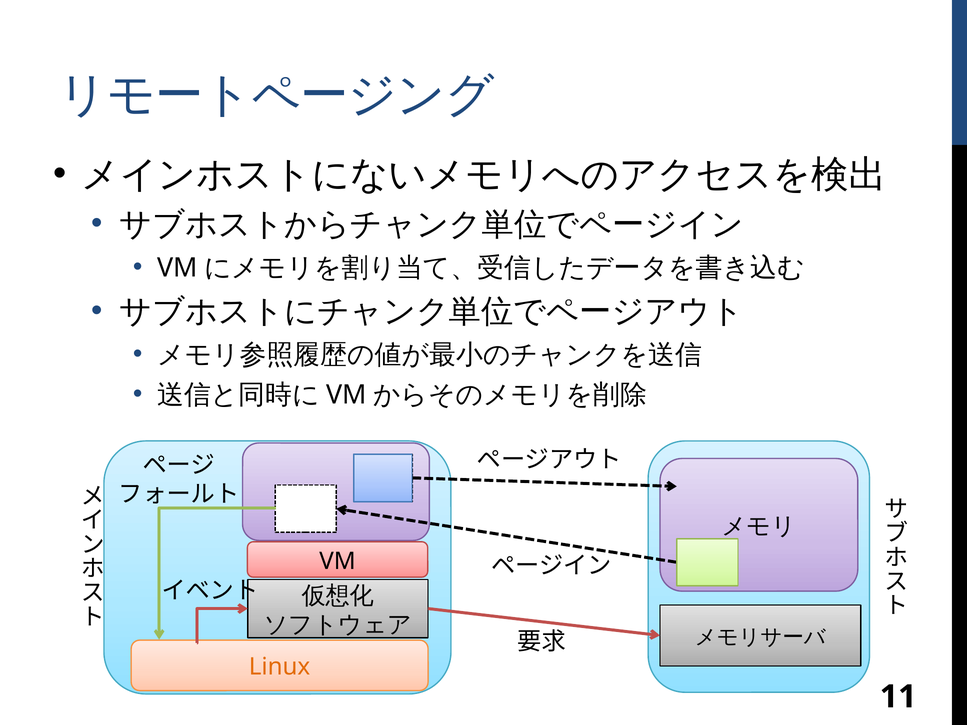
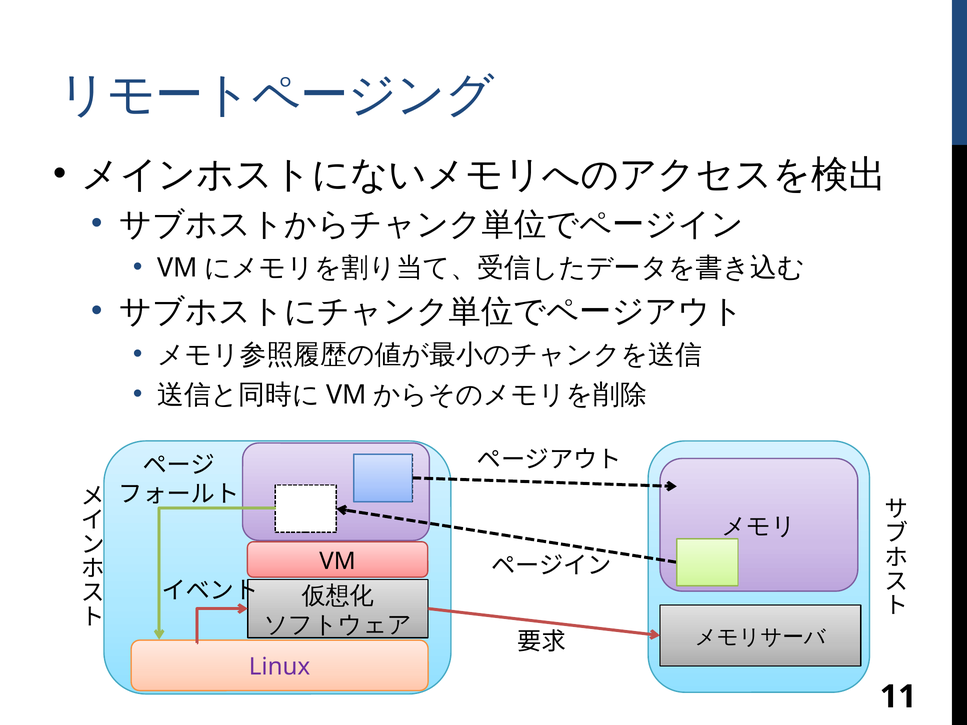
Linux colour: orange -> purple (280, 667)
